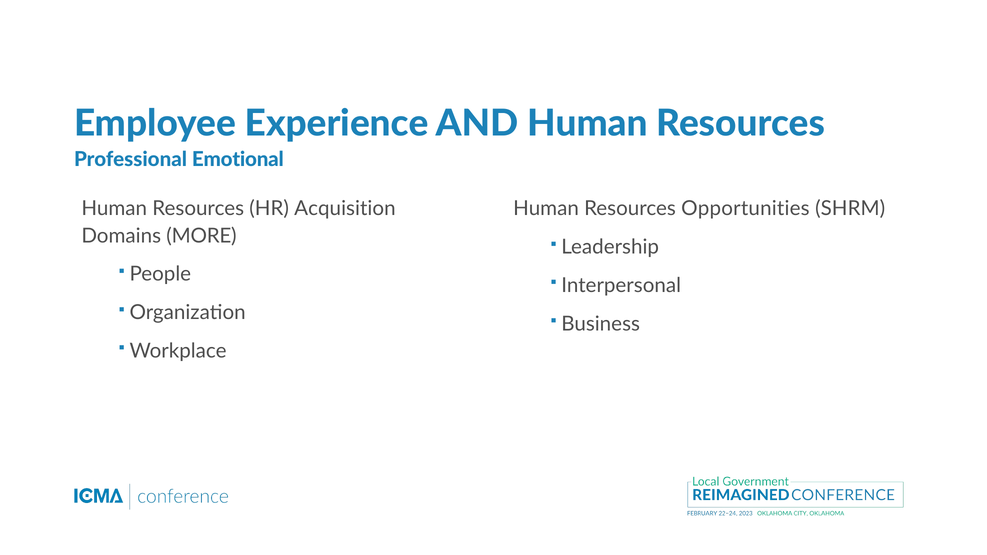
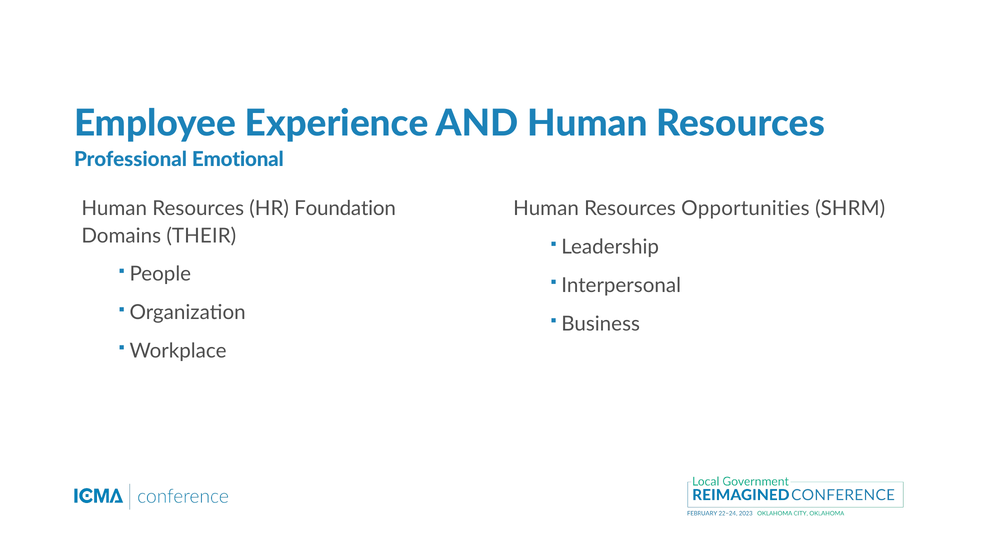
Acquisition: Acquisition -> Foundation (345, 209)
MORE: MORE -> THEIR (201, 236)
